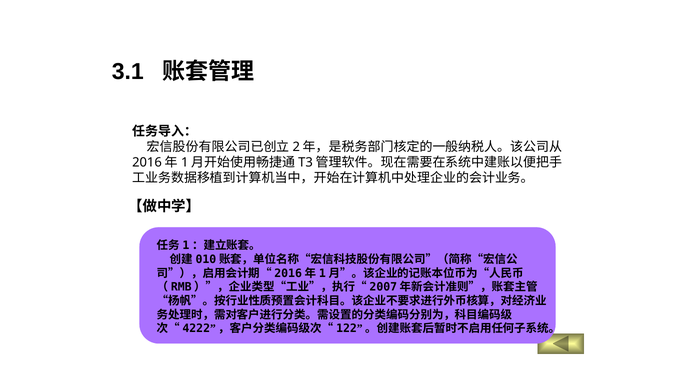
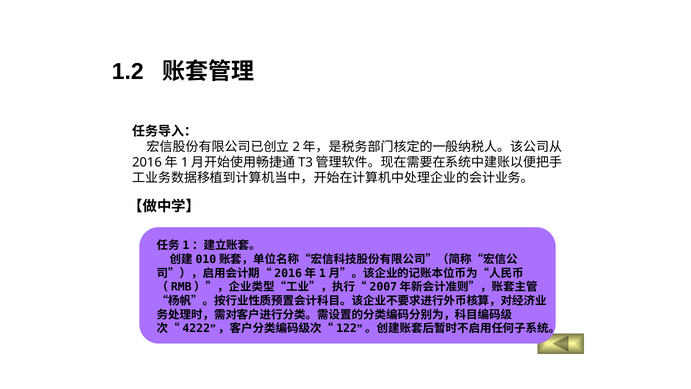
3.1: 3.1 -> 1.2 (128, 71)
